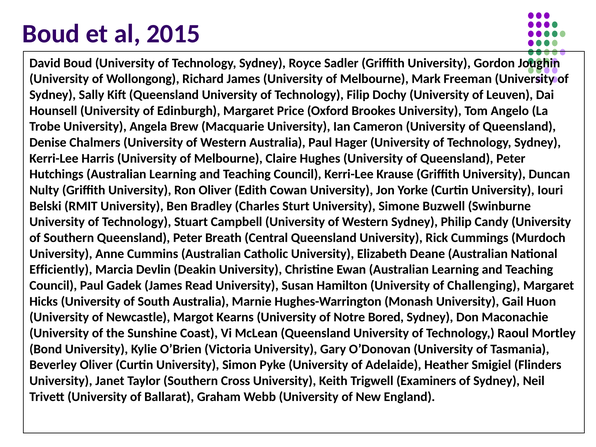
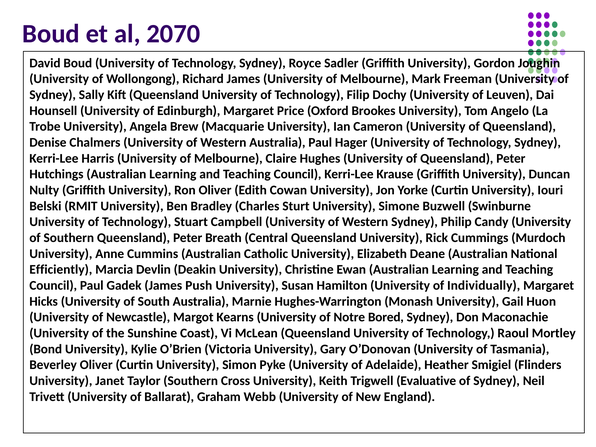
2015: 2015 -> 2070 (173, 34)
Read: Read -> Push (199, 285)
Challenging: Challenging -> Individually (484, 285)
Examiners: Examiners -> Evaluative (426, 381)
